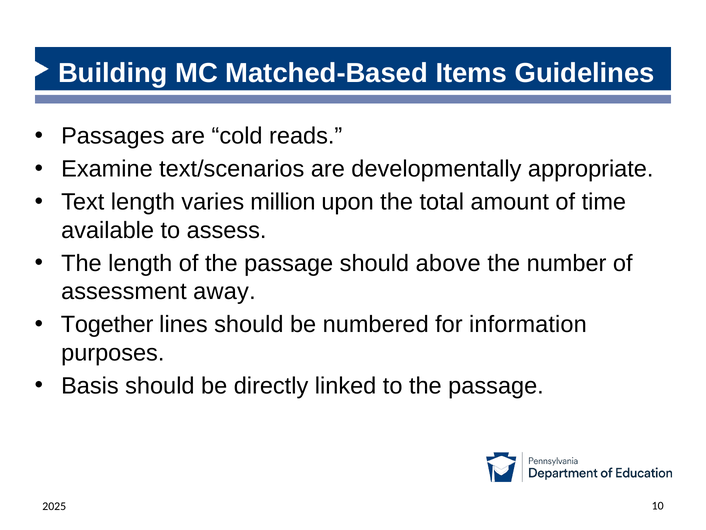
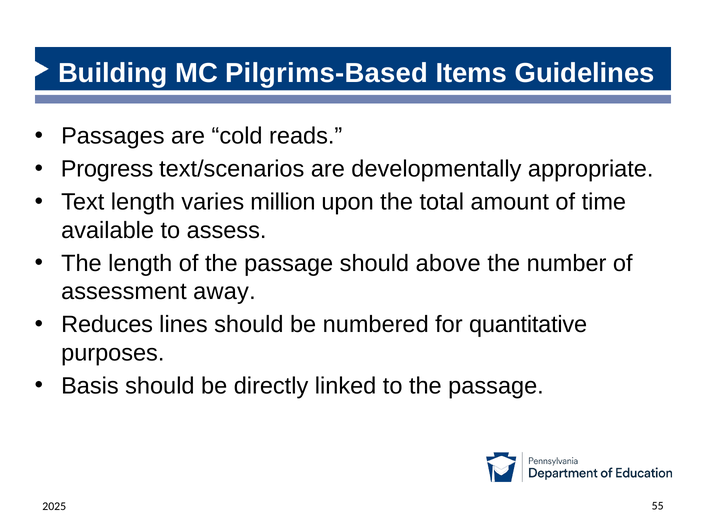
Matched-Based: Matched-Based -> Pilgrims-Based (327, 73)
Examine: Examine -> Progress (107, 169)
Together: Together -> Reduces (107, 324)
information: information -> quantitative (528, 324)
10: 10 -> 55 (658, 506)
